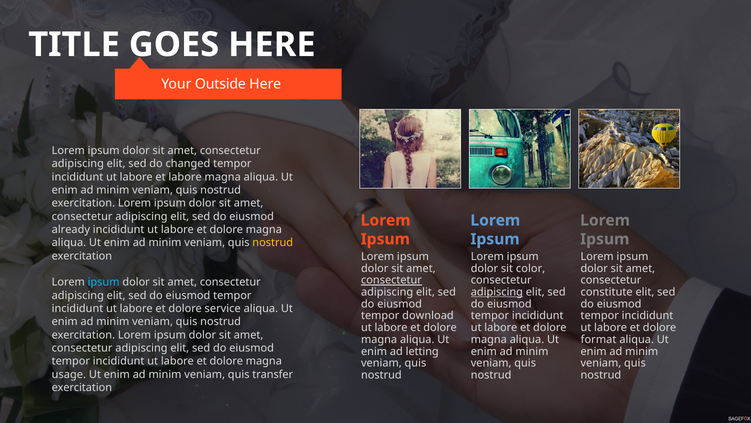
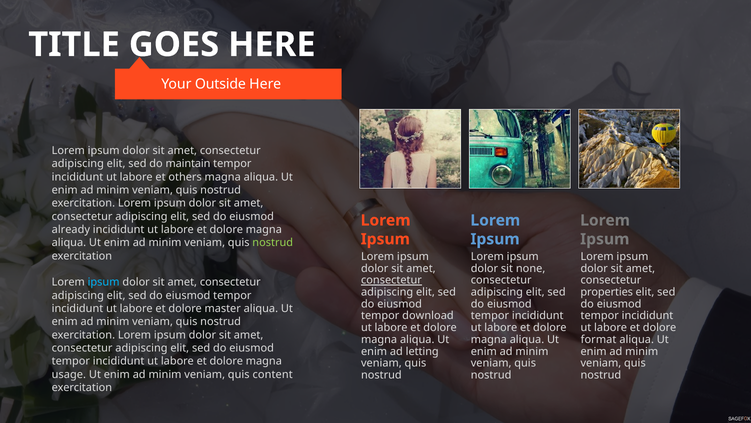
changed: changed -> maintain (188, 164)
et labore: labore -> others (185, 177)
nostrud colour: yellow -> light green (273, 243)
color: color -> none (531, 268)
adipiscing underline: present -> none (497, 292)
constitute: constitute -> properties (607, 292)
service: service -> master (223, 308)
transfer: transfer -> content (273, 374)
